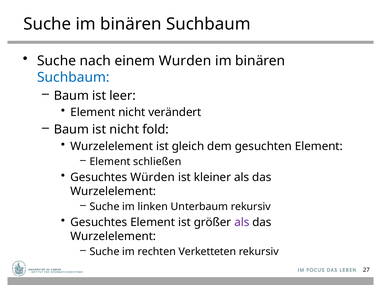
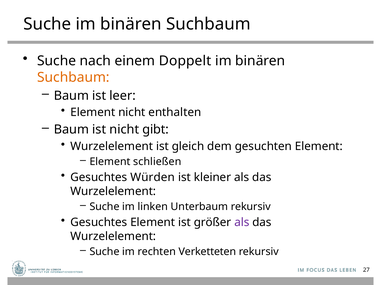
Wurden: Wurden -> Doppelt (185, 61)
Suchbaum colour: blue -> orange (73, 77)
verändert: verändert -> enthalten (175, 113)
fold: fold -> gibt (156, 130)
